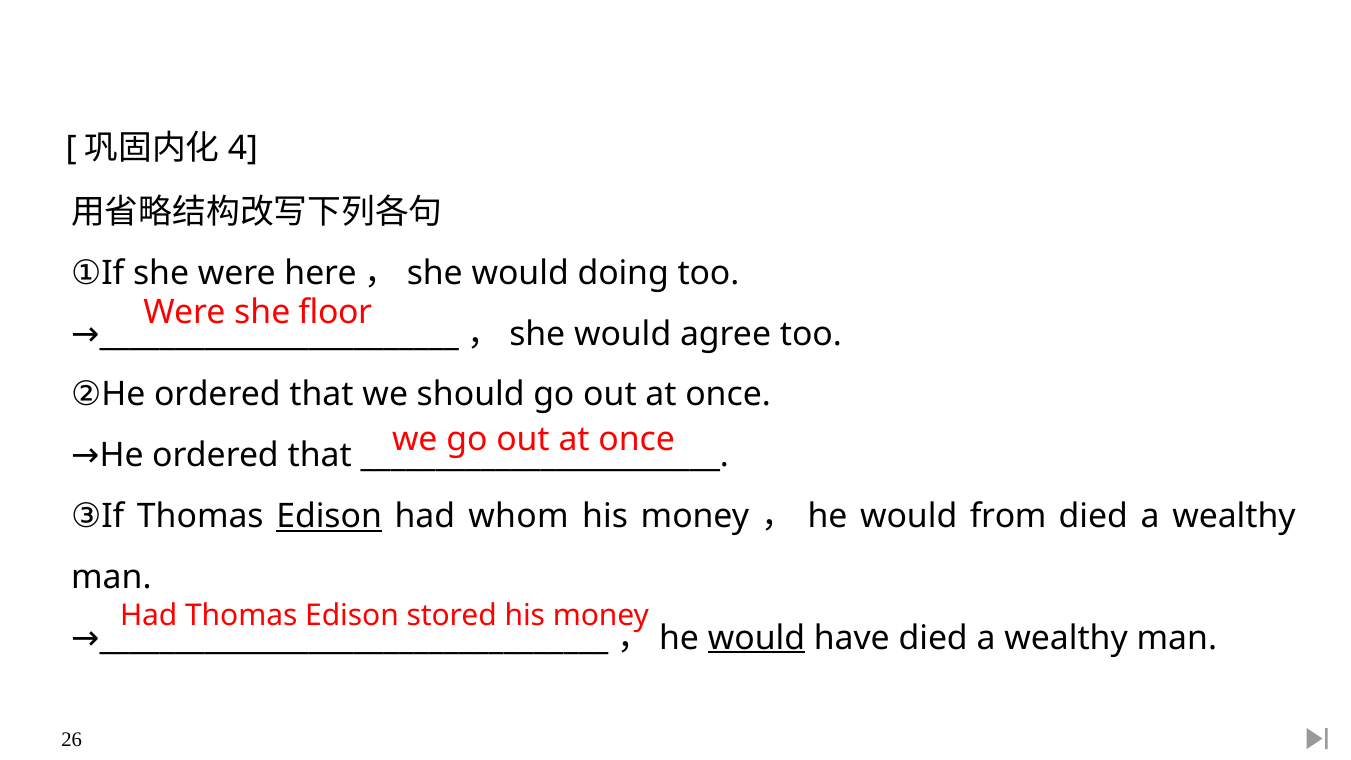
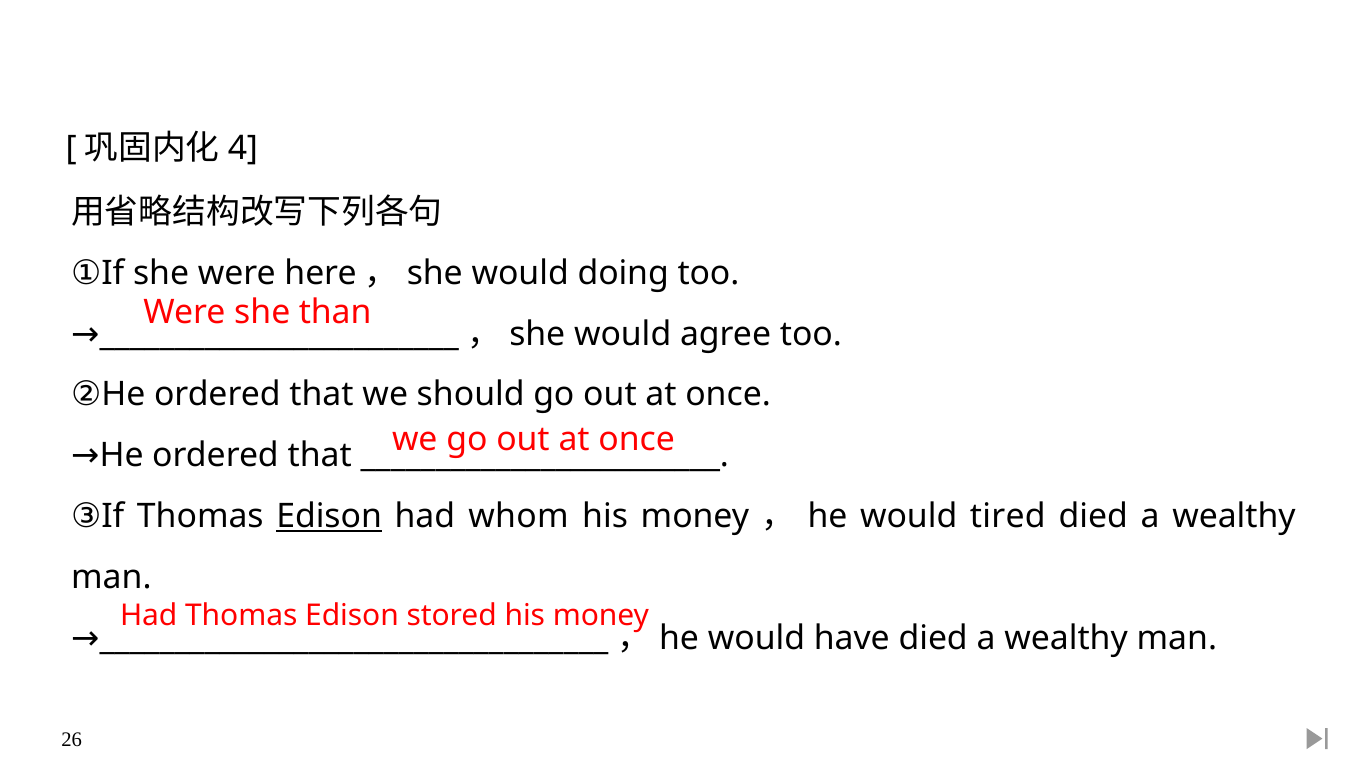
floor: floor -> than (335, 312)
from: from -> tired (1008, 516)
would underline: present -> none (756, 638)
